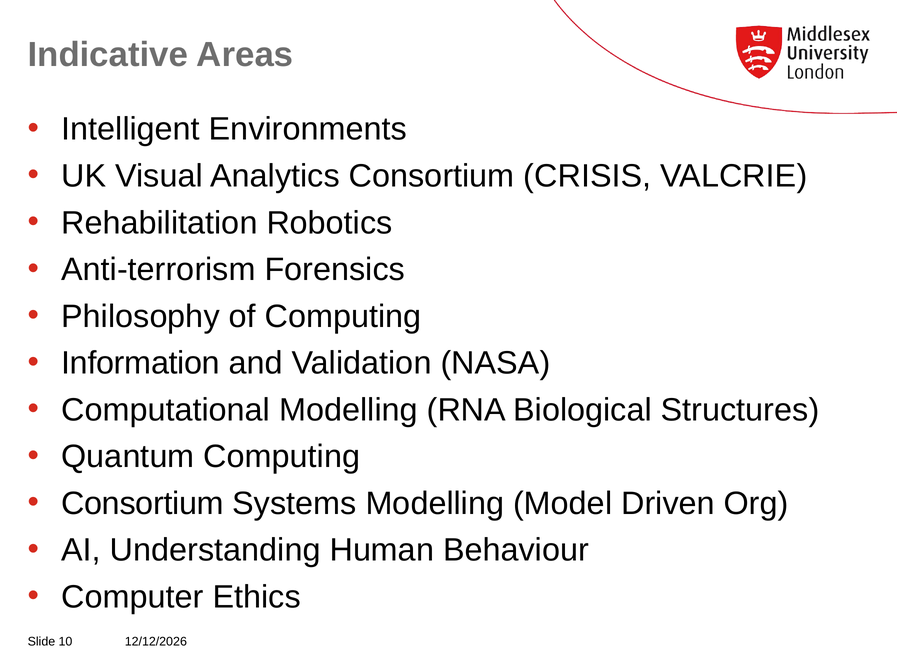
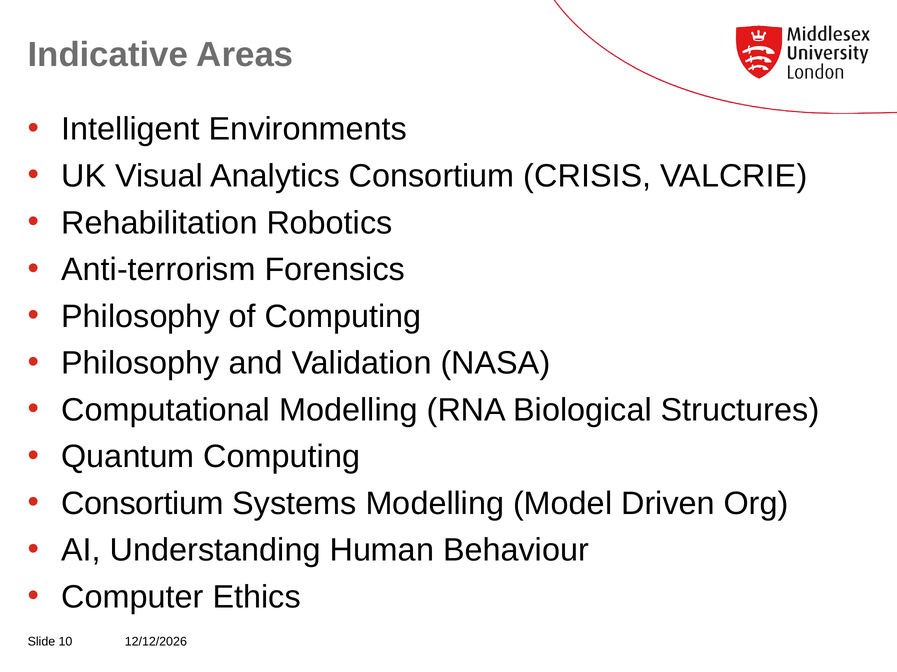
Information: Information -> Philosophy (140, 364)
